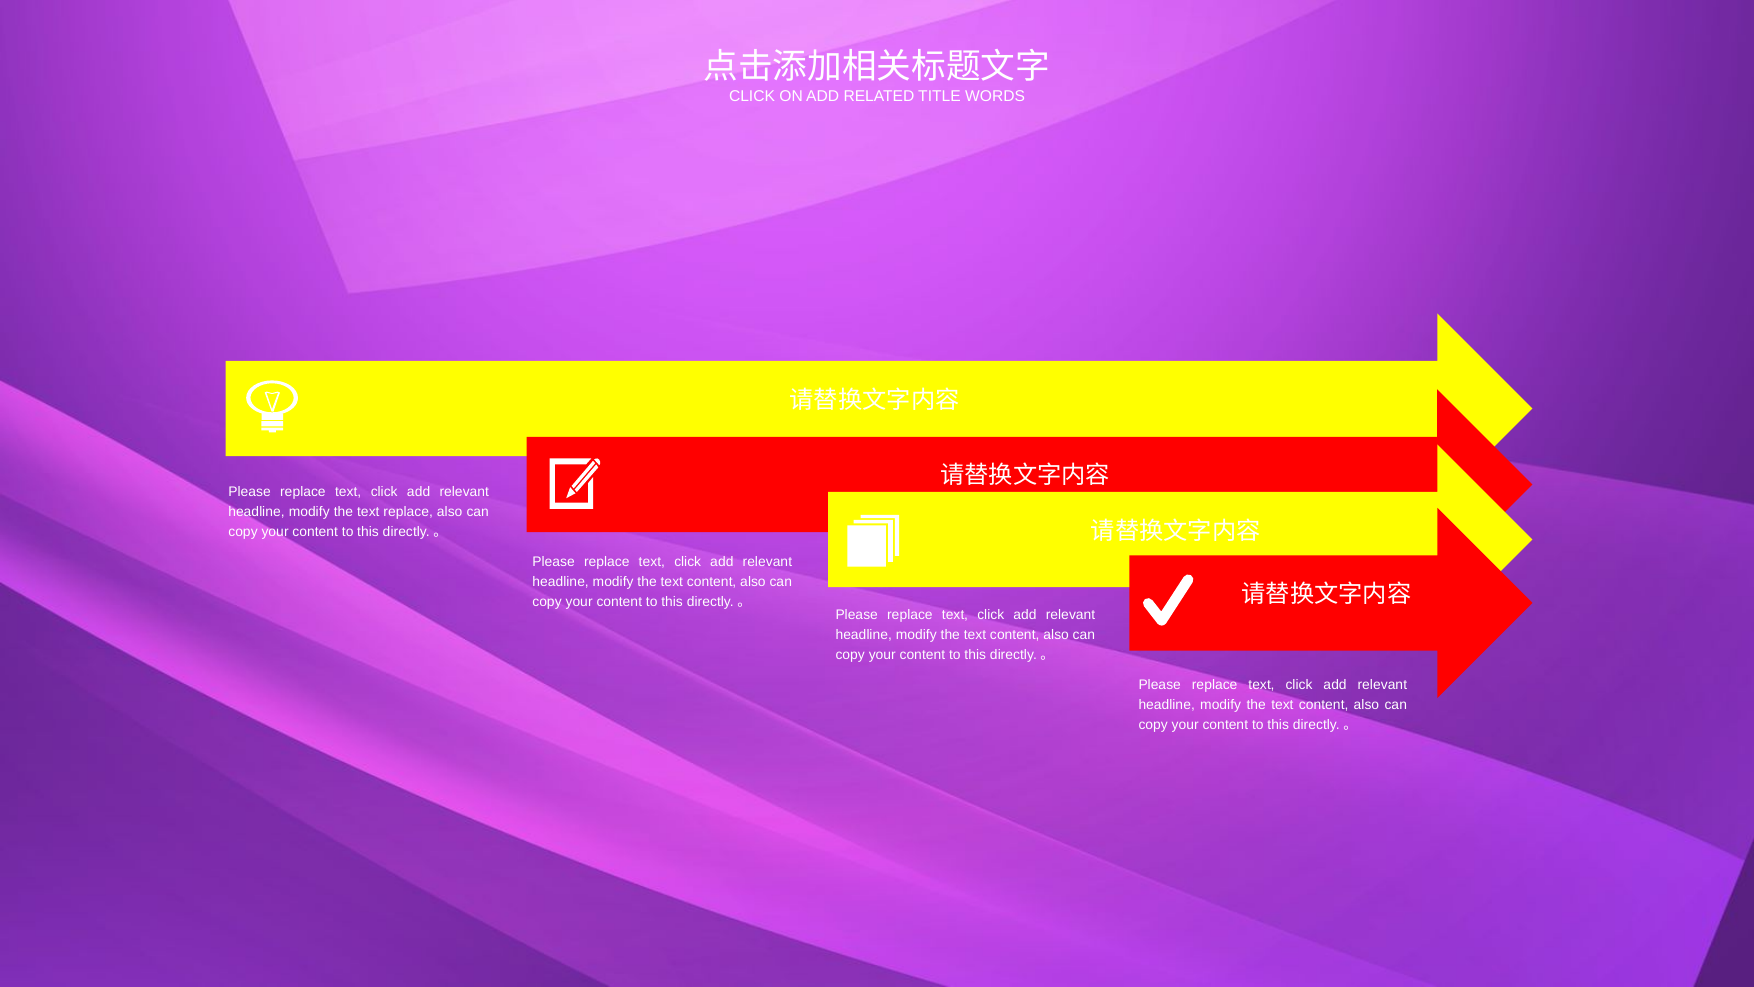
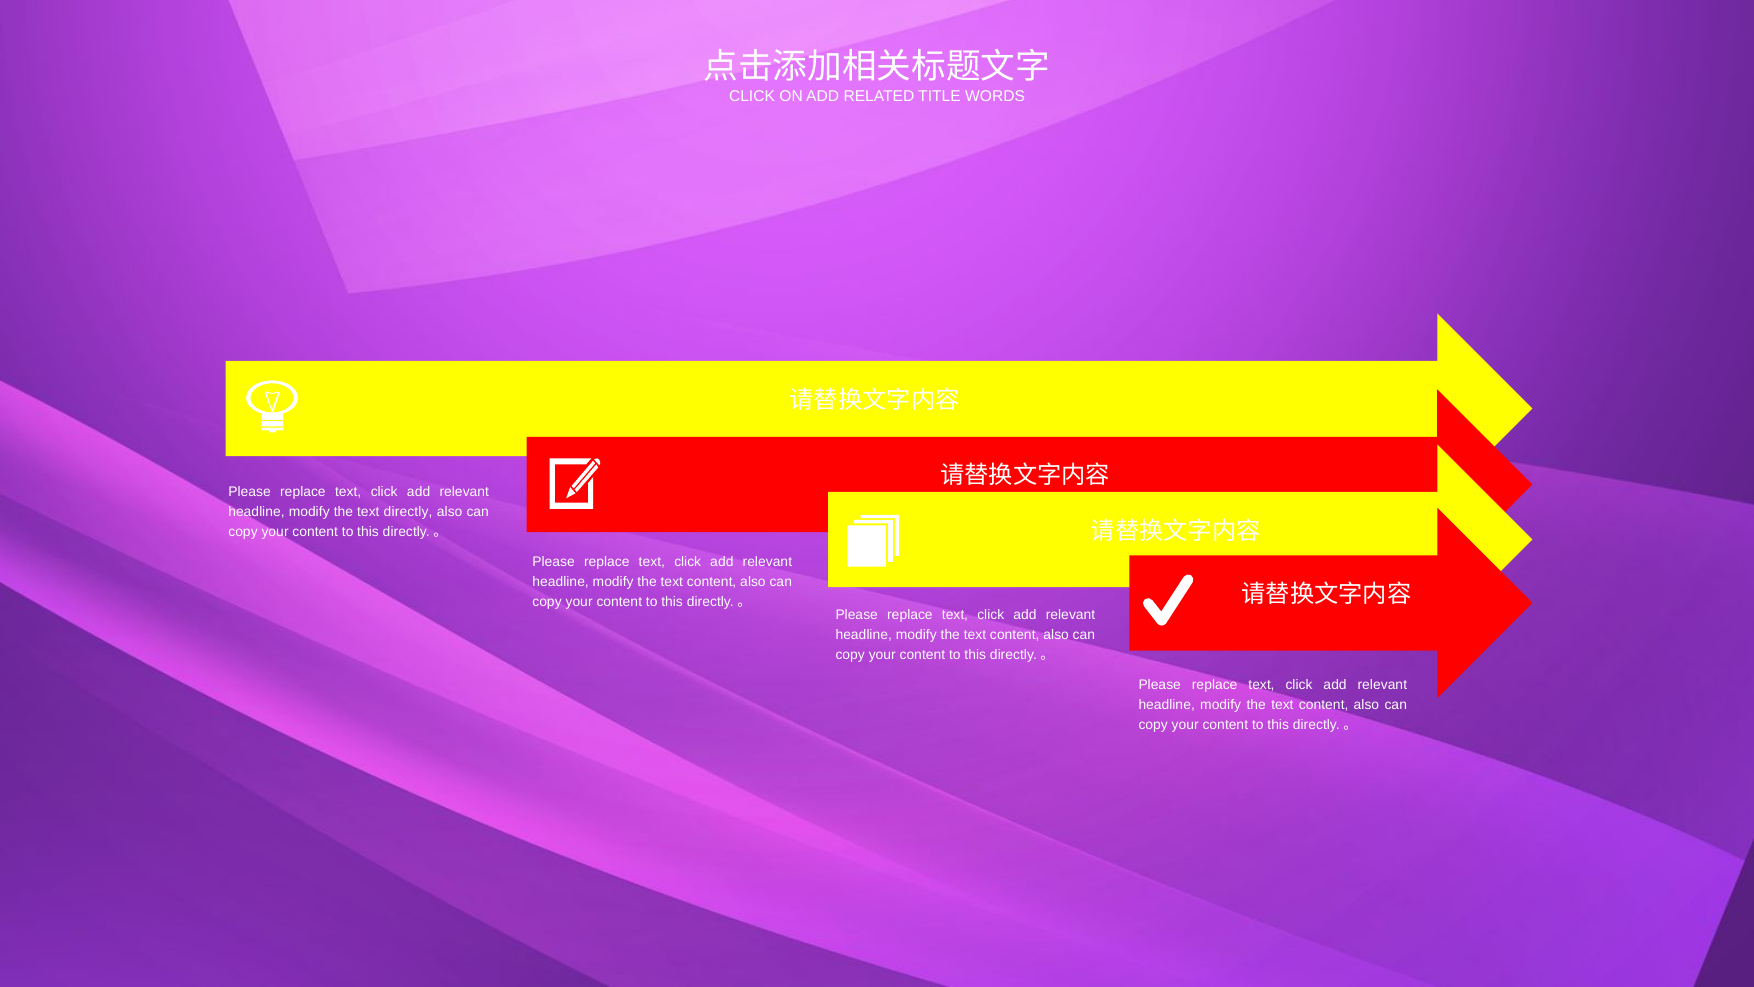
text replace: replace -> directly (408, 512)
